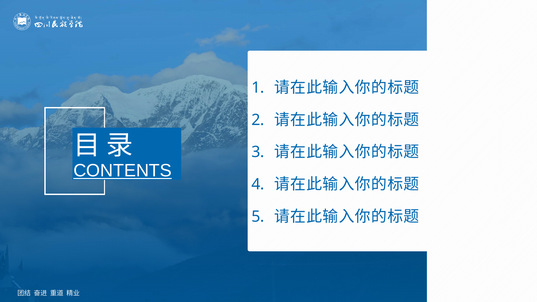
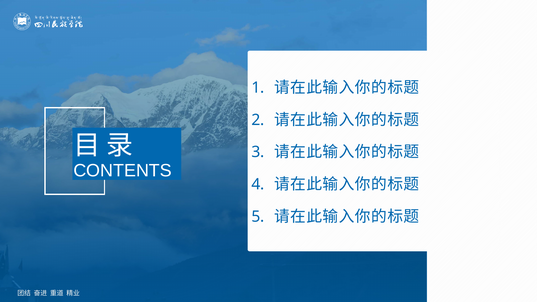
CONTENTS underline: present -> none (123, 171)
